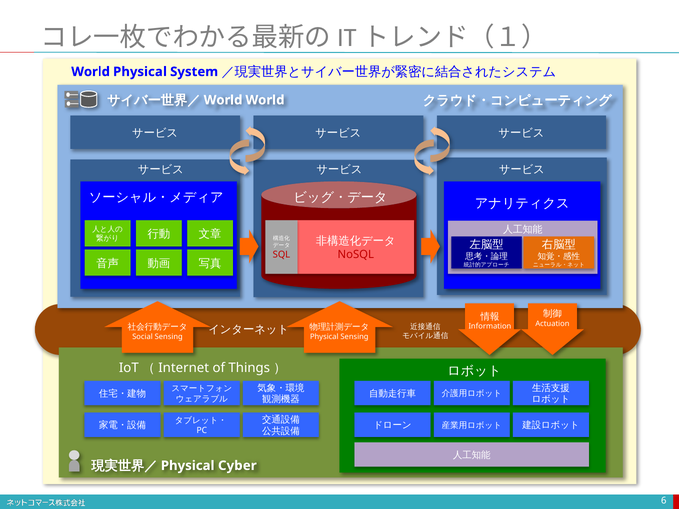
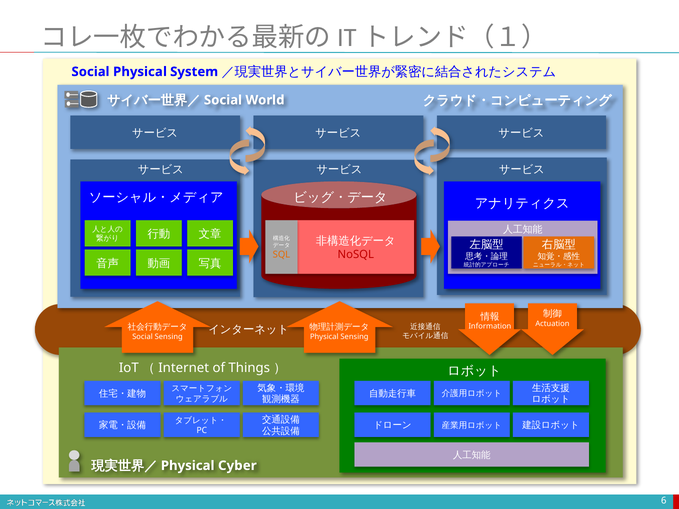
World: World -> Social (91, 72)
World: World -> Social (223, 100)
SQL colour: red -> orange (281, 255)
